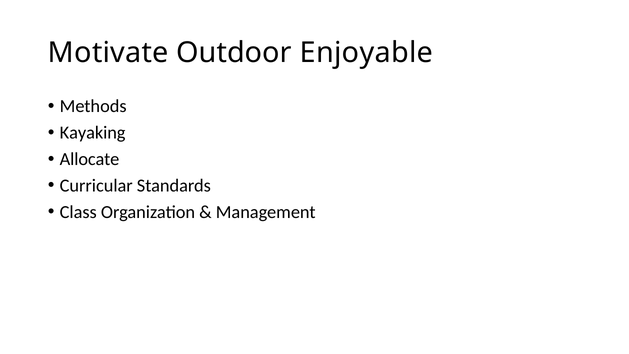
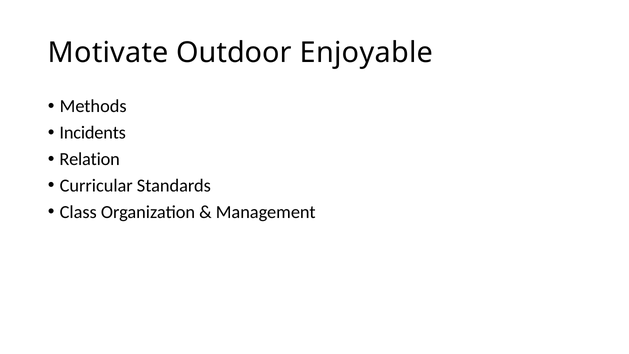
Kayaking: Kayaking -> Incidents (93, 133)
Allocate: Allocate -> Relation (90, 159)
